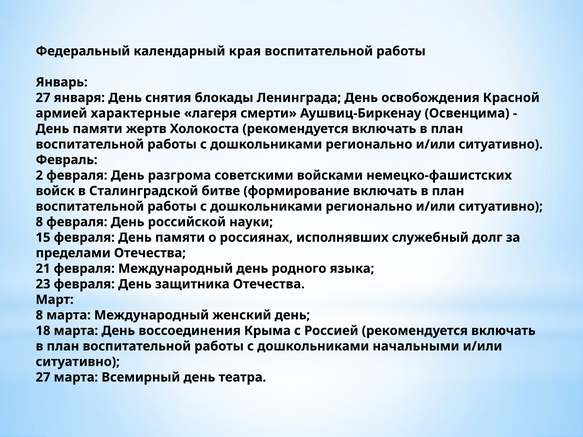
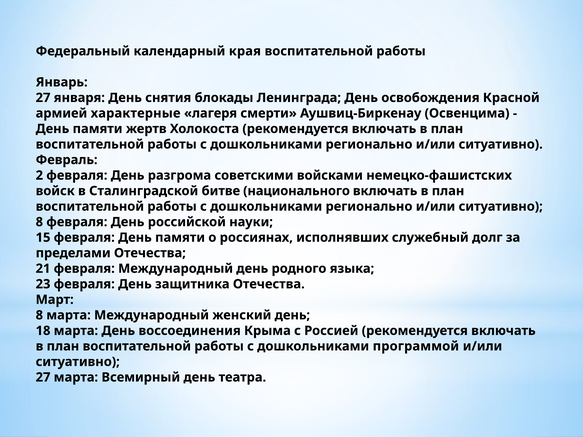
формирование: формирование -> национального (297, 191)
начальными: начальными -> программой (416, 346)
